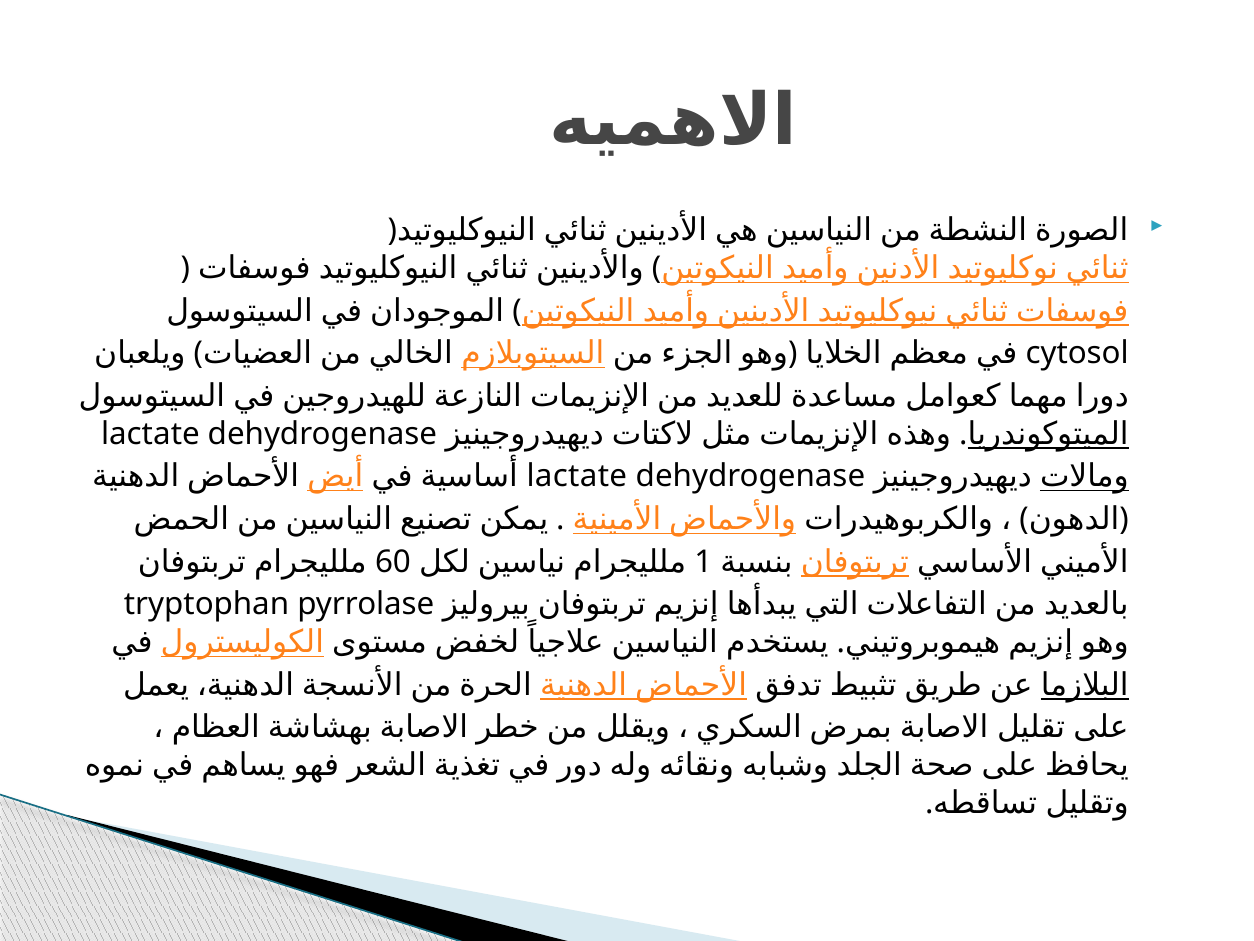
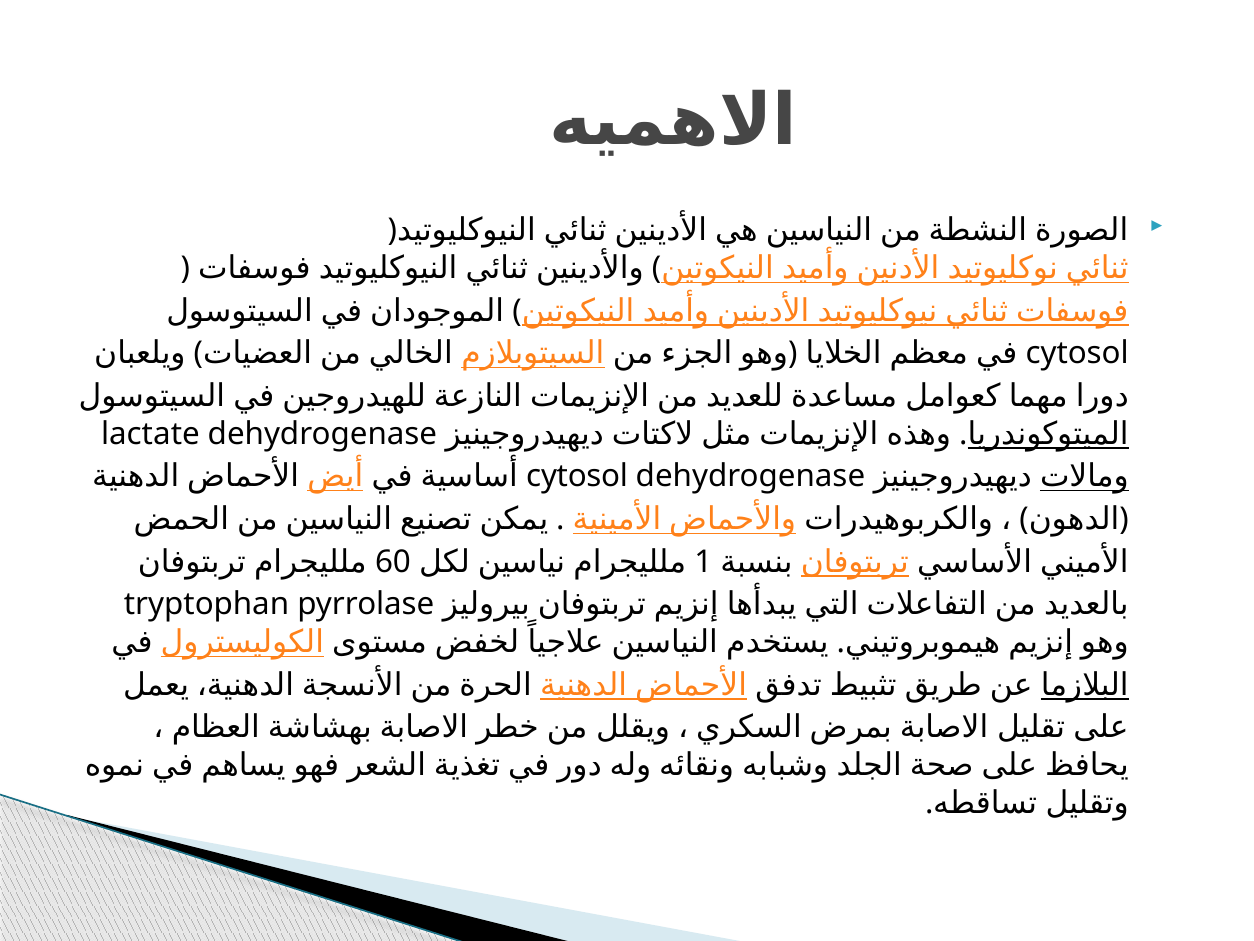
lactate: lactate -> cytosol (577, 476)
